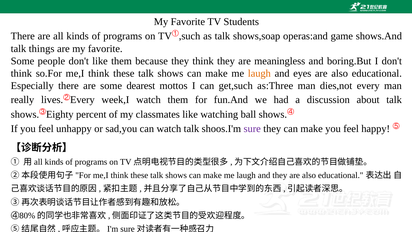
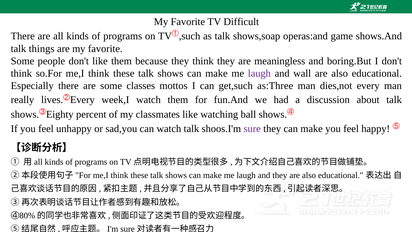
Students: Students -> Difficult (241, 22)
laugh colour: orange -> purple (259, 73)
eyes: eyes -> wall (302, 73)
dearest: dearest -> classes (141, 86)
